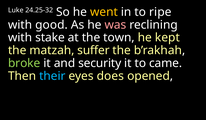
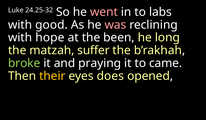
went colour: yellow -> pink (104, 12)
ripe: ripe -> labs (160, 12)
stake: stake -> hope (50, 38)
town: town -> been (119, 38)
kept: kept -> long (167, 38)
security: security -> praying (100, 64)
their colour: light blue -> yellow (52, 76)
